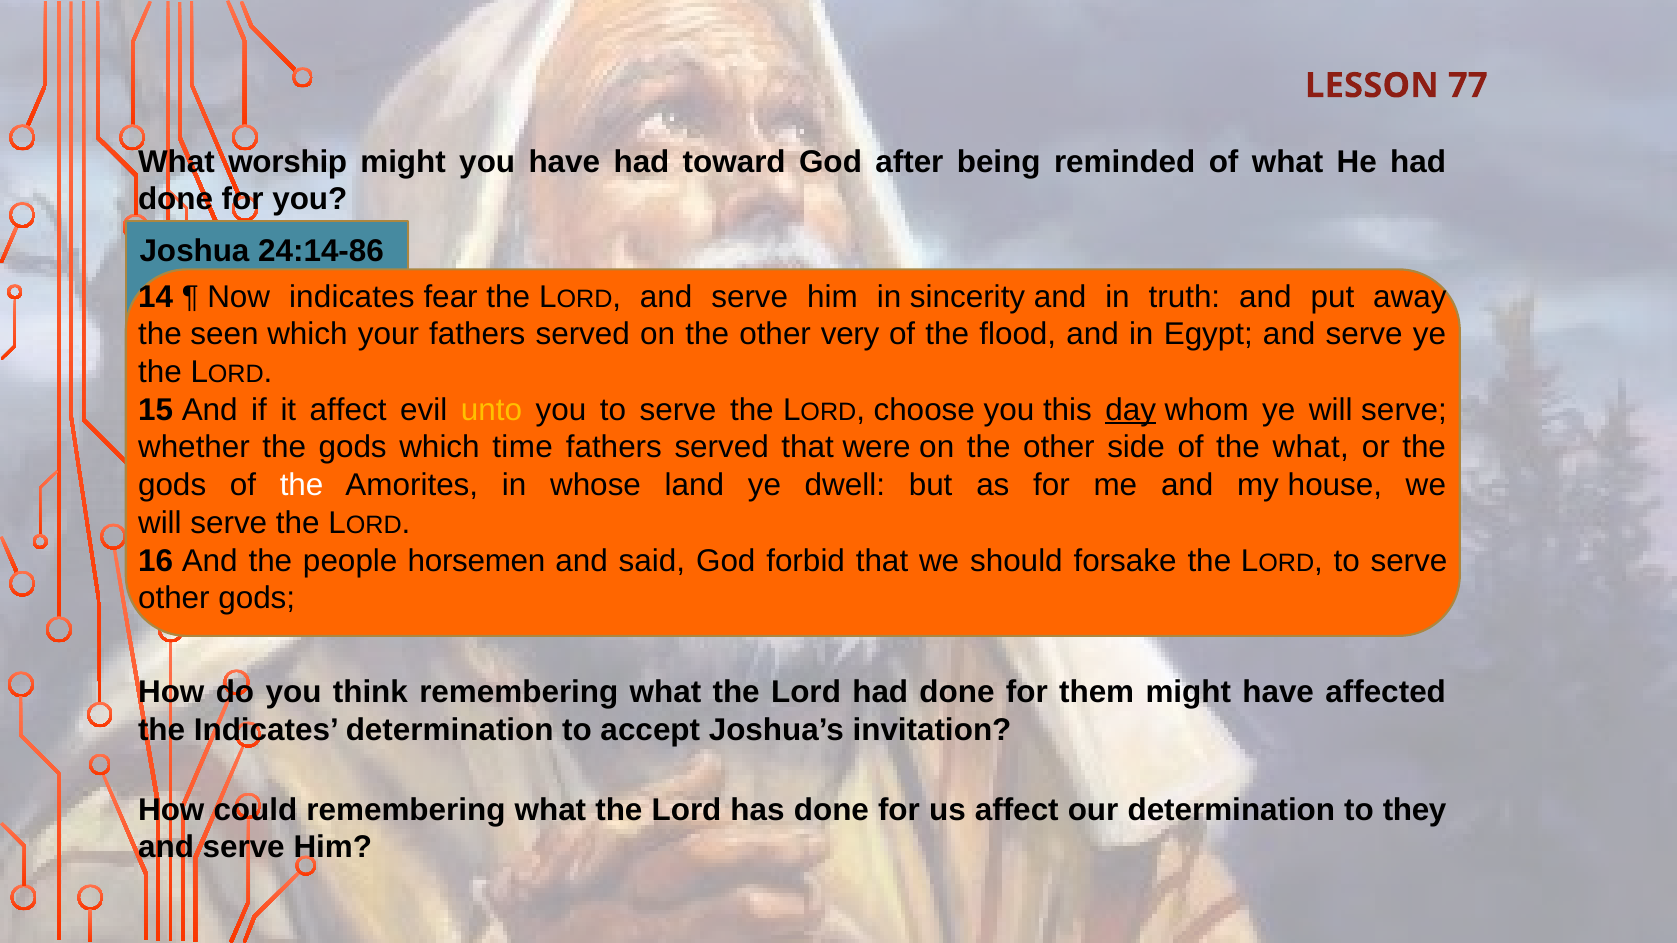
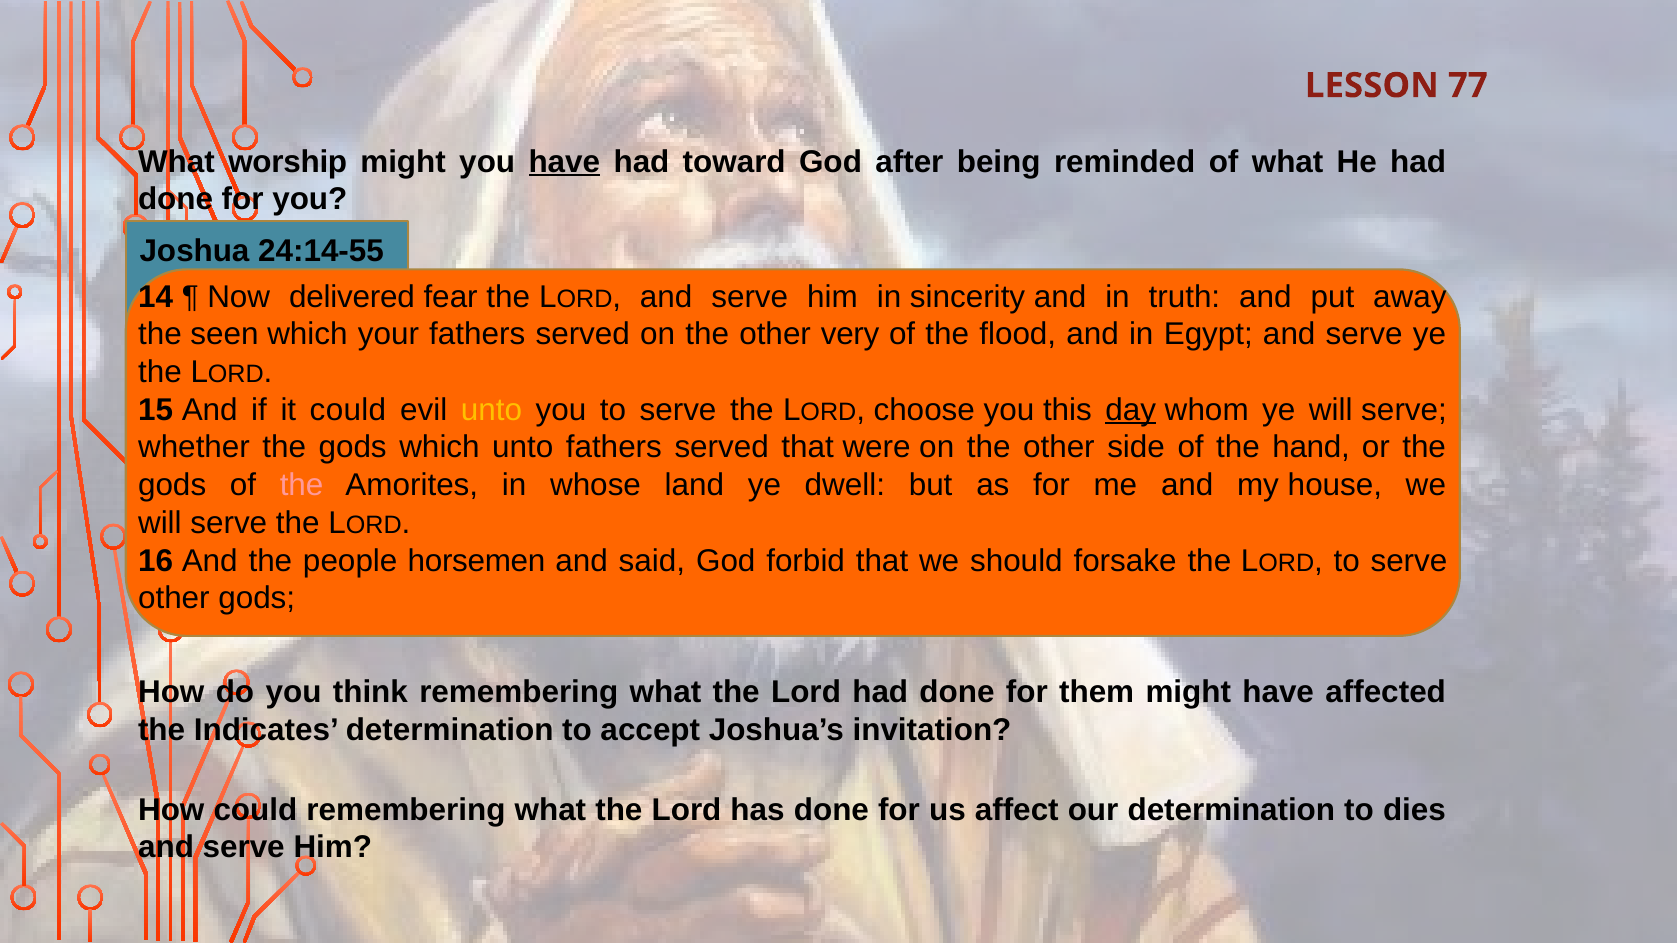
have underline: none -> present (564, 162)
24:14-86: 24:14-86 -> 24:14-55 (321, 251)
Now indicates: indicates -> delivered (352, 297)
it affect: affect -> could (348, 410)
which time: time -> unto (523, 448)
the what: what -> hand (1311, 448)
the colour: white -> pink (302, 485)
they: they -> dies (1414, 810)
